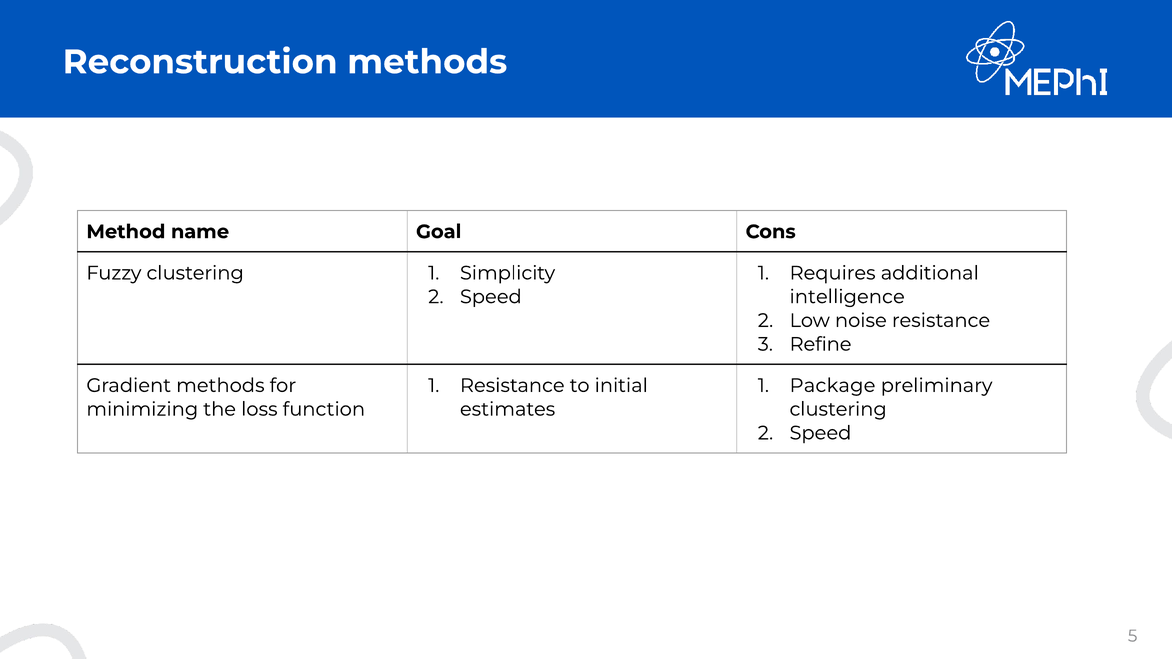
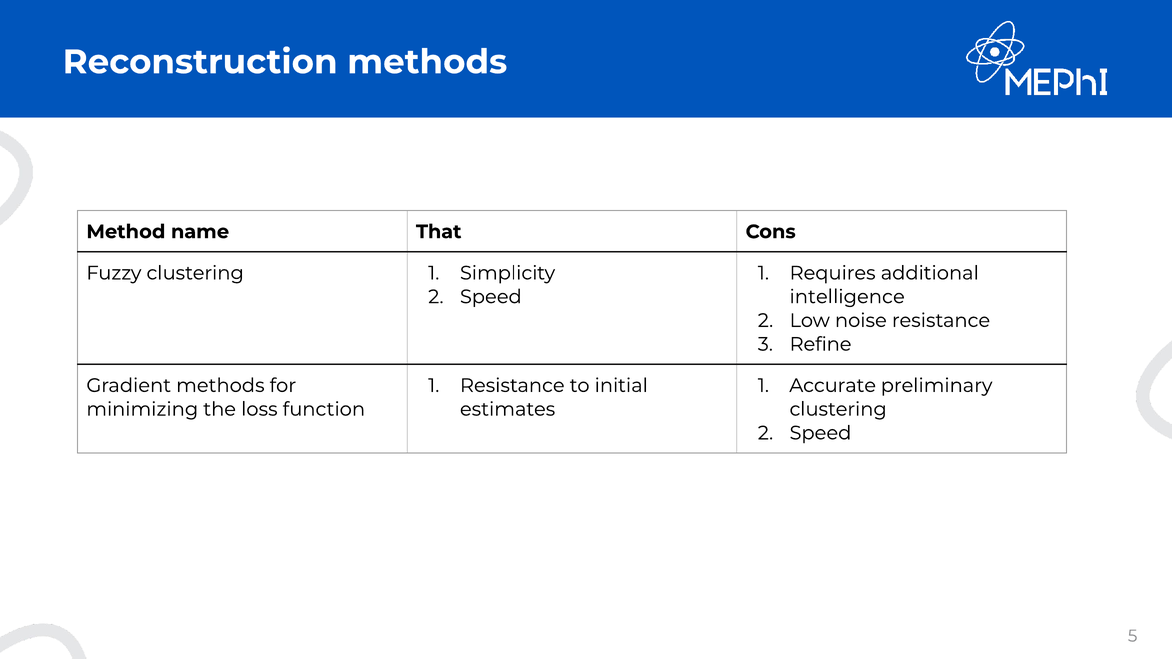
Goal: Goal -> That (439, 232)
Package: Package -> Accurate (833, 386)
